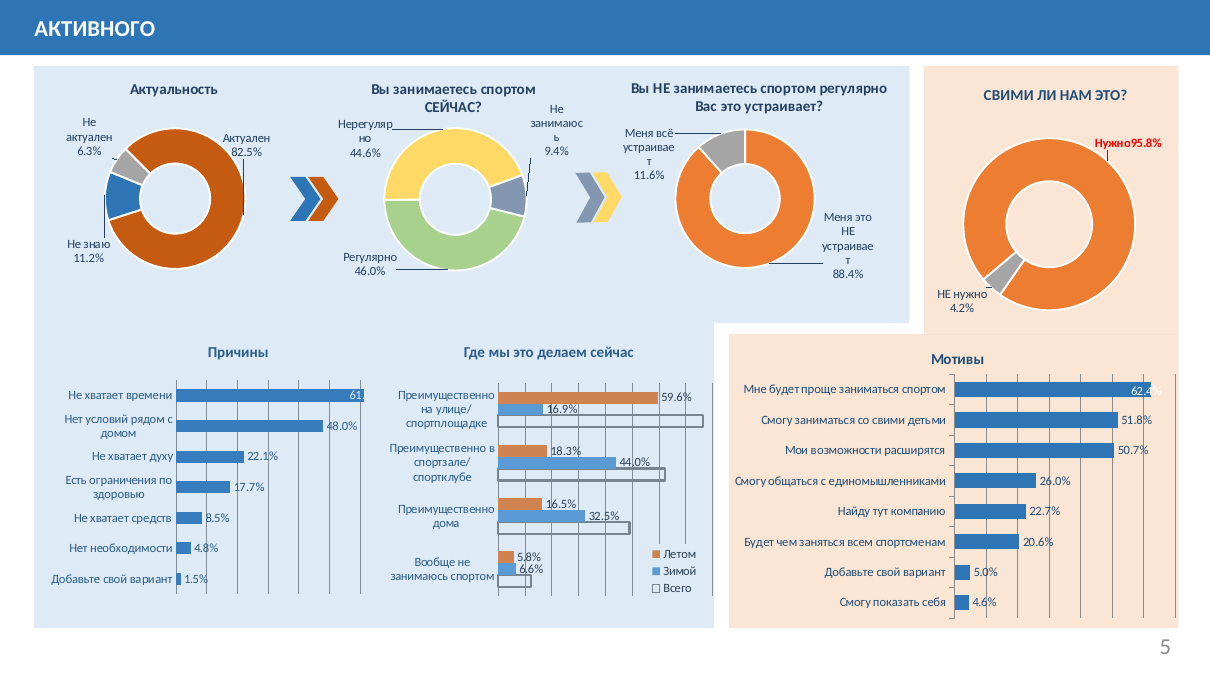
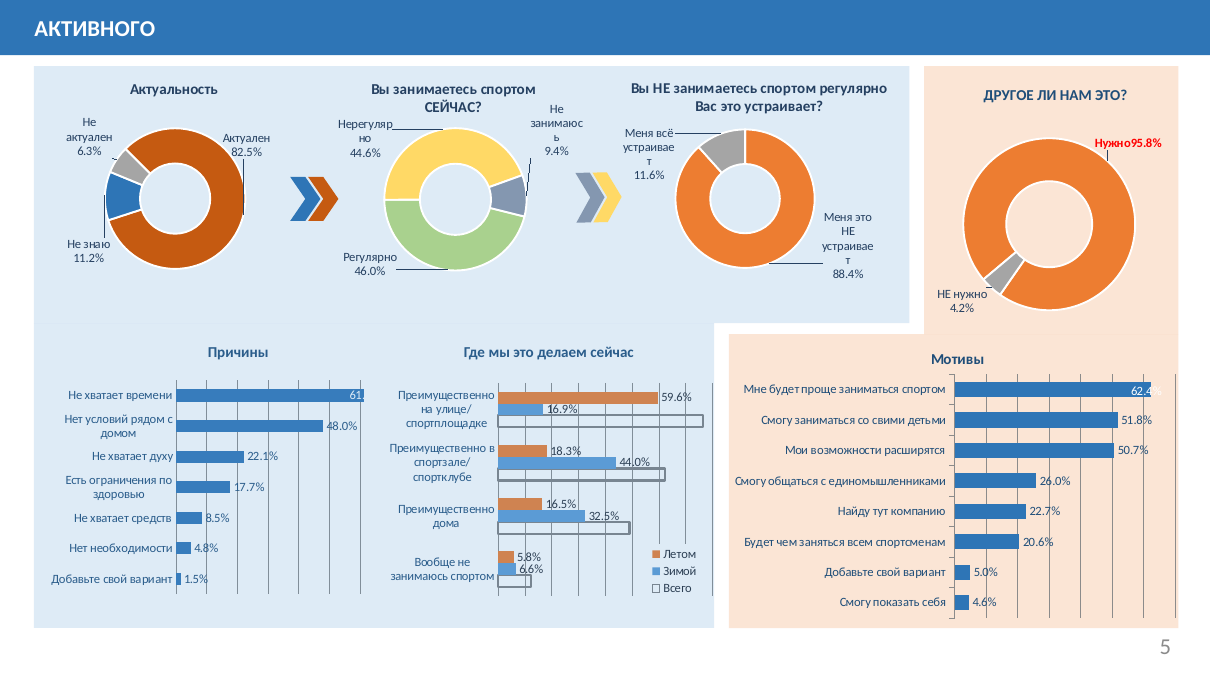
СВИМИ: СВИМИ -> ДРУГОЕ (1009, 96)
